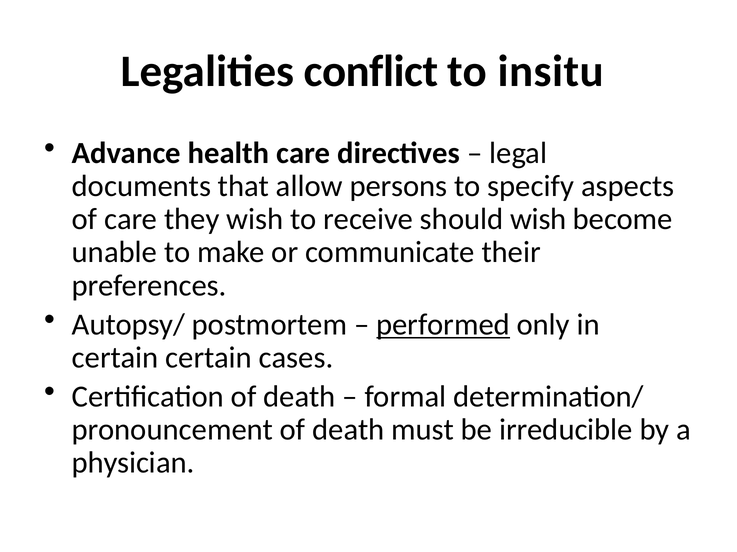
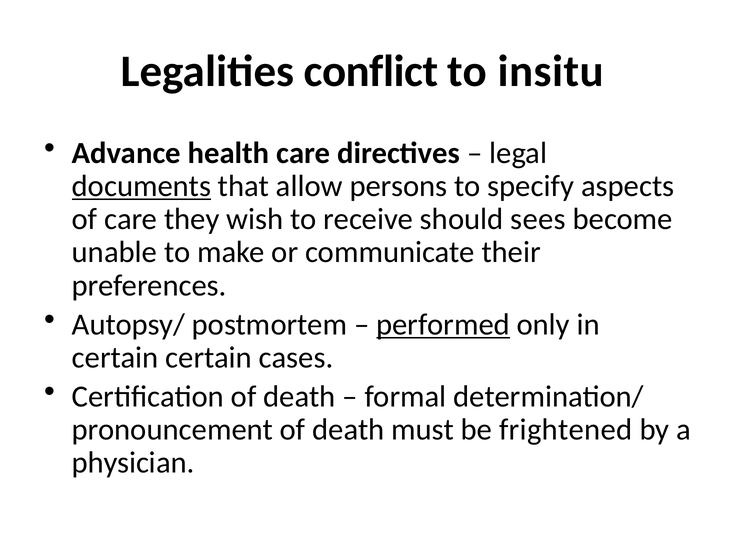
documents underline: none -> present (141, 186)
should wish: wish -> sees (538, 220)
irreducible: irreducible -> frightened (566, 430)
